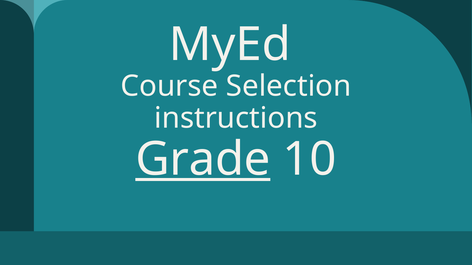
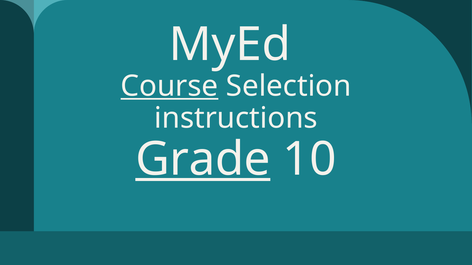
Course underline: none -> present (169, 86)
